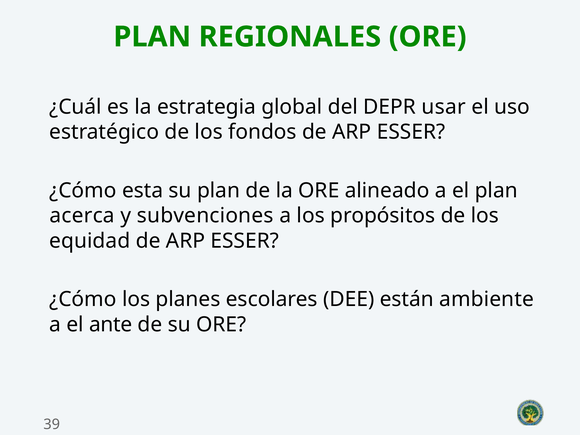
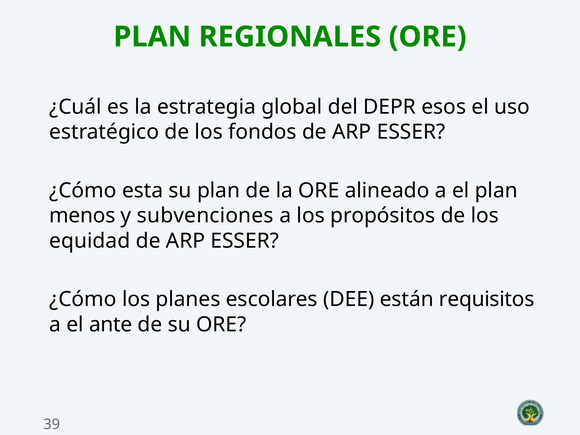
usar: usar -> esos (444, 107)
acerca: acerca -> menos (82, 216)
ambiente: ambiente -> requisitos (487, 299)
